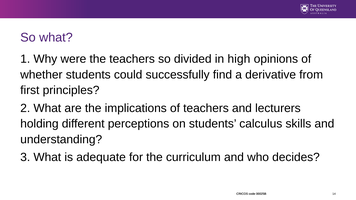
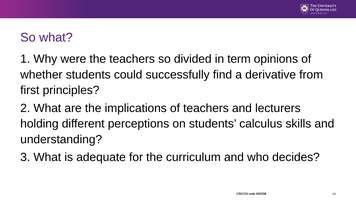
high: high -> term (239, 59)
